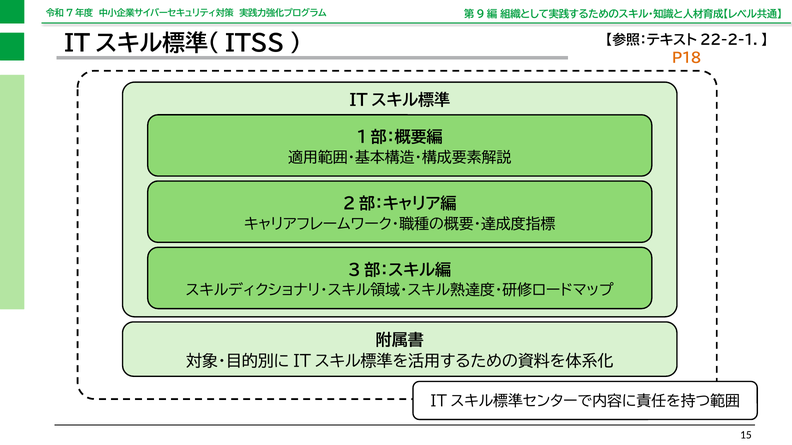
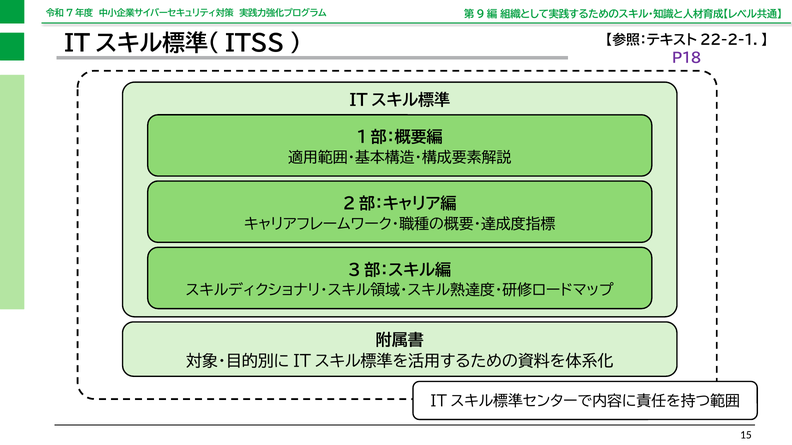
P18 colour: orange -> purple (687, 58)
